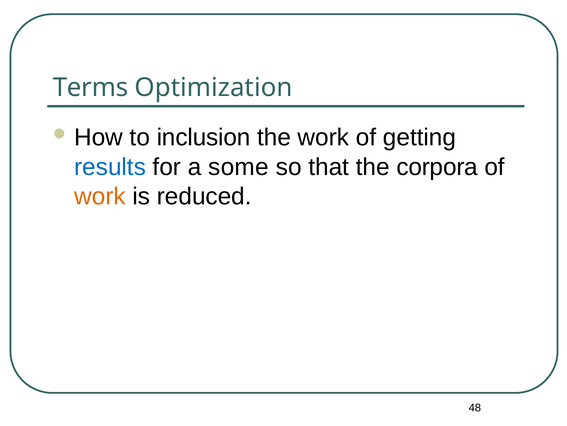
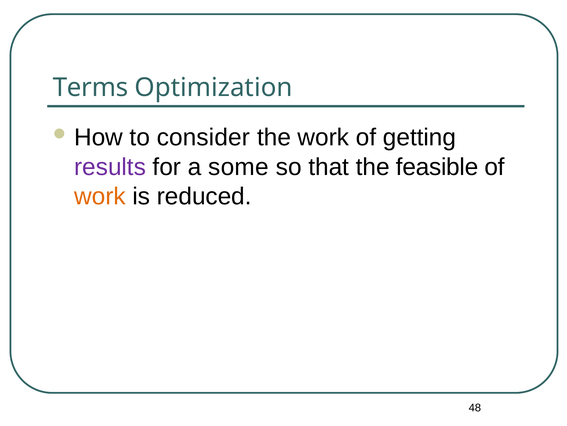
inclusion: inclusion -> consider (203, 137)
results colour: blue -> purple (110, 167)
corpora: corpora -> feasible (437, 167)
